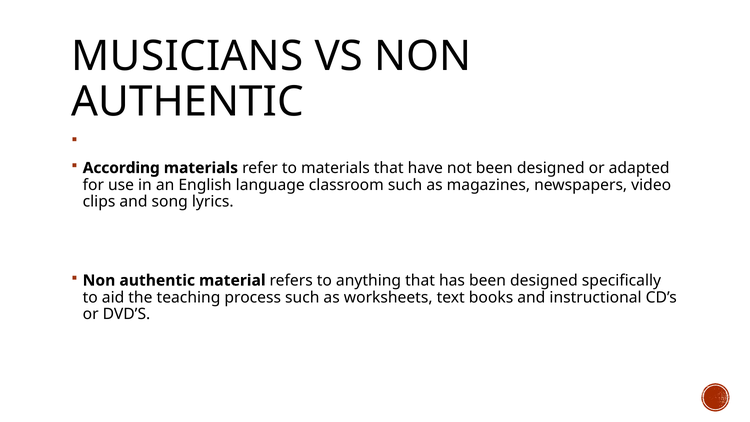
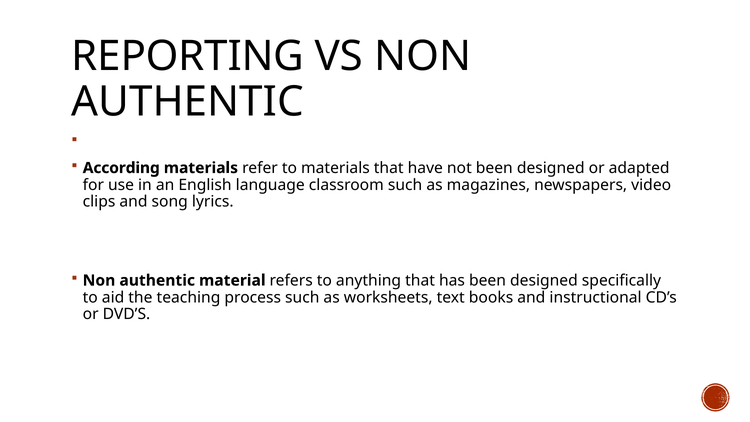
MUSICIANS: MUSICIANS -> REPORTING (188, 56)
